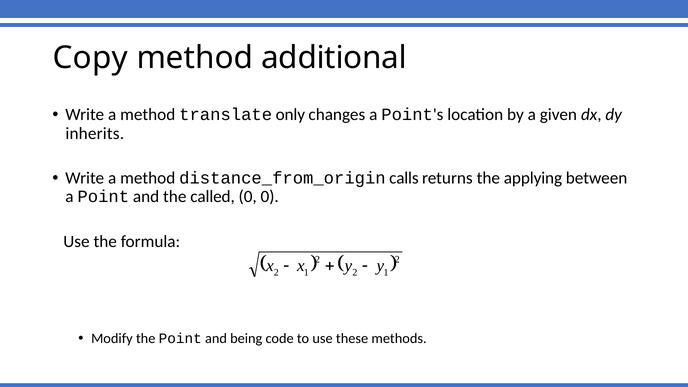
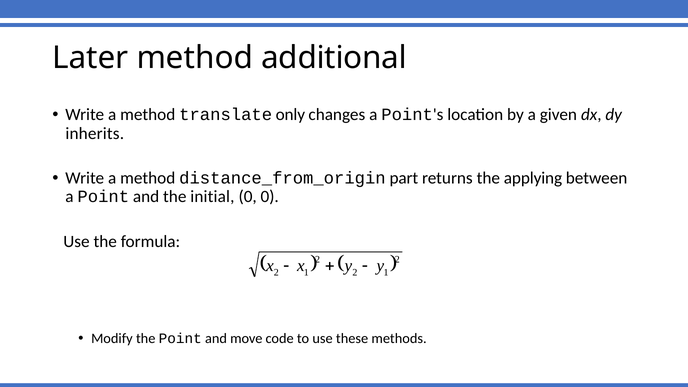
Copy: Copy -> Later (90, 58)
calls: calls -> part (404, 178)
called: called -> initial (212, 197)
being: being -> move (246, 338)
